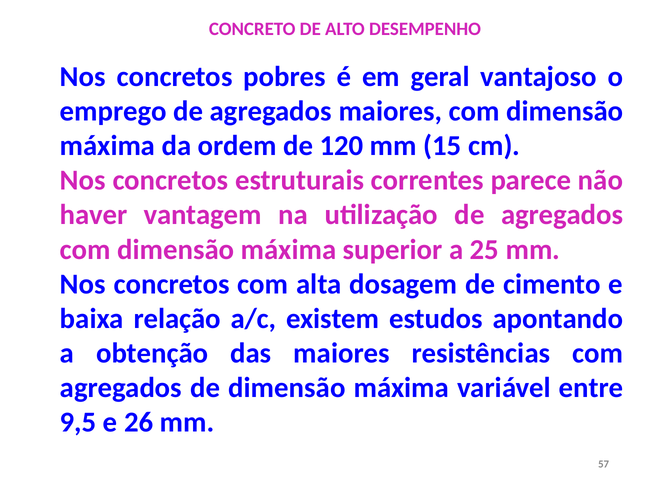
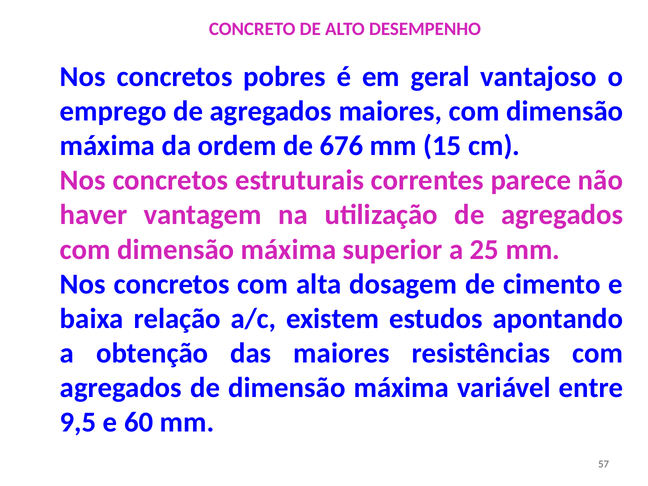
120: 120 -> 676 (342, 146)
26: 26 -> 60 (139, 422)
